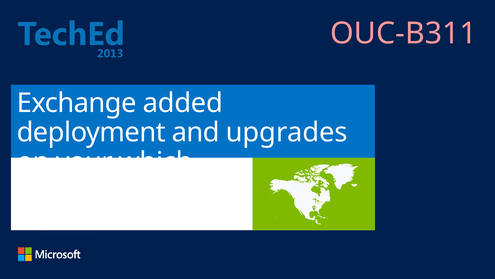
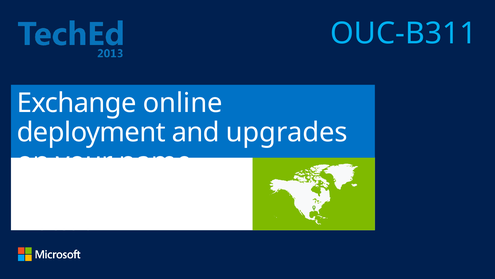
OUC-B311 colour: pink -> light blue (404, 33)
added: added -> online (183, 103)
which: which -> name (155, 162)
